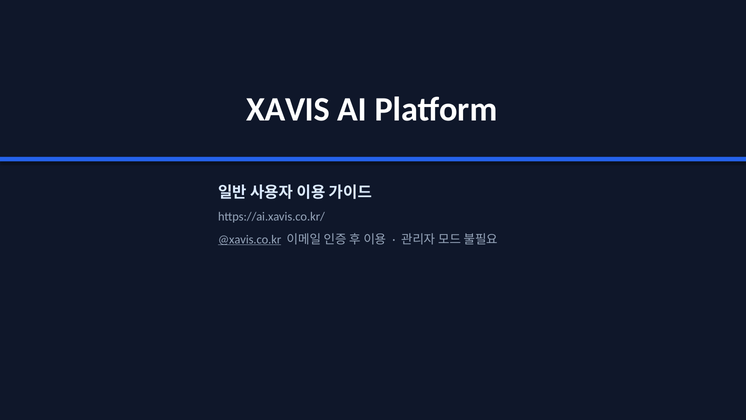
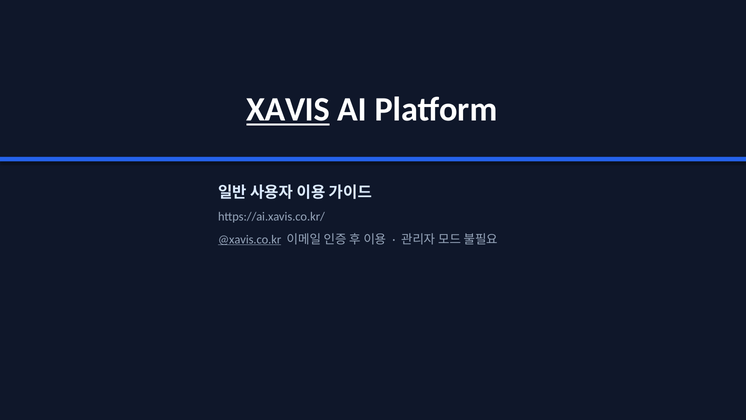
XAVIS underline: none -> present (288, 110)
